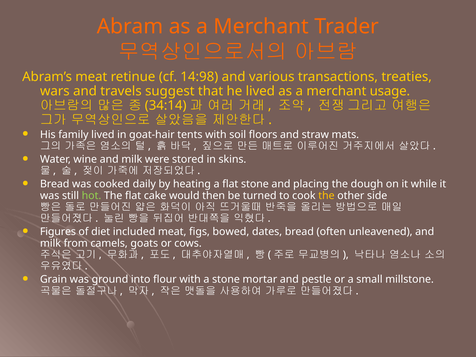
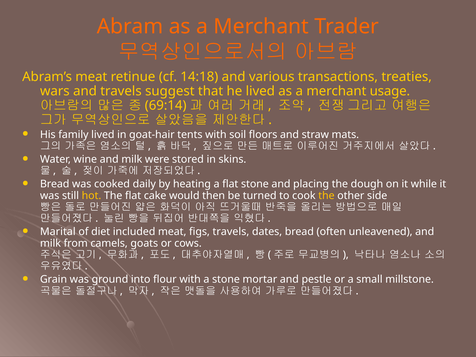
14:98: 14:98 -> 14:18 (199, 77)
34:14: 34:14 -> 69:14 (166, 105)
hot colour: light green -> yellow (91, 196)
Figures: Figures -> Marital (58, 232)
figs bowed: bowed -> travels (231, 232)
